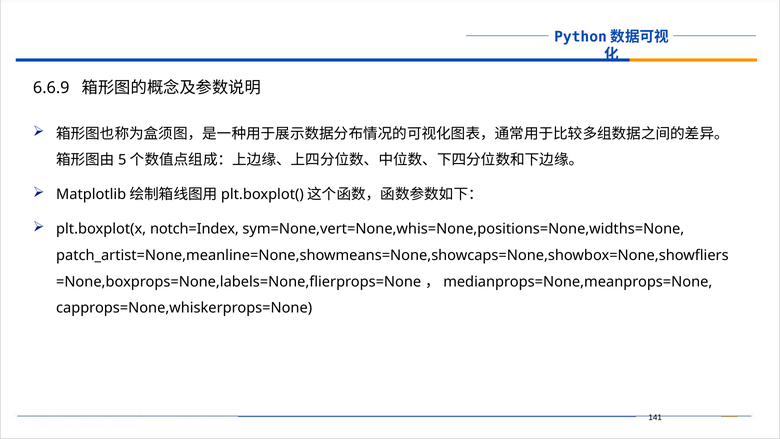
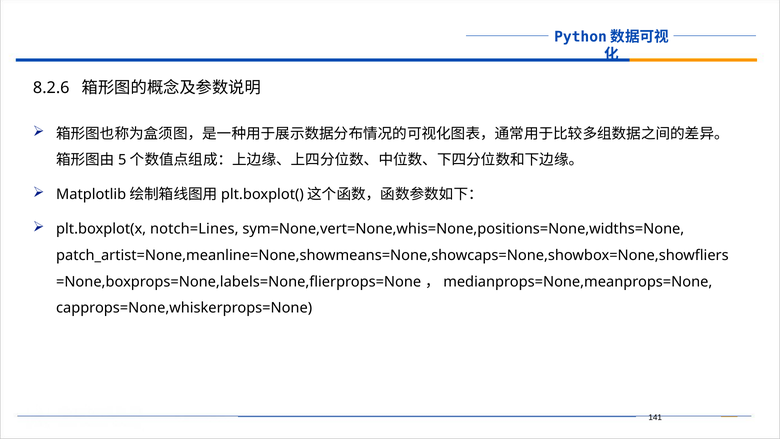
6.6.9: 6.6.9 -> 8.2.6 (51, 88)
notch=Index: notch=Index -> notch=Lines (194, 229)
